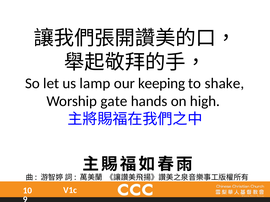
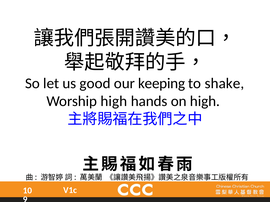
lamp: lamp -> good (95, 83)
Worship gate: gate -> high (114, 101)
